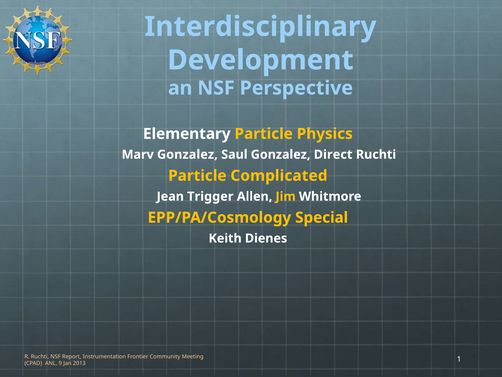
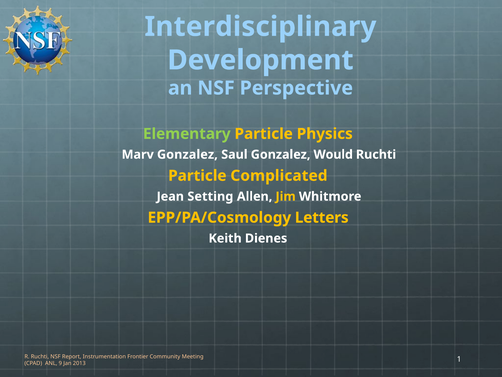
Elementary colour: white -> light green (187, 134)
Direct: Direct -> Would (333, 154)
Trigger: Trigger -> Setting (210, 196)
Special: Special -> Letters (322, 217)
